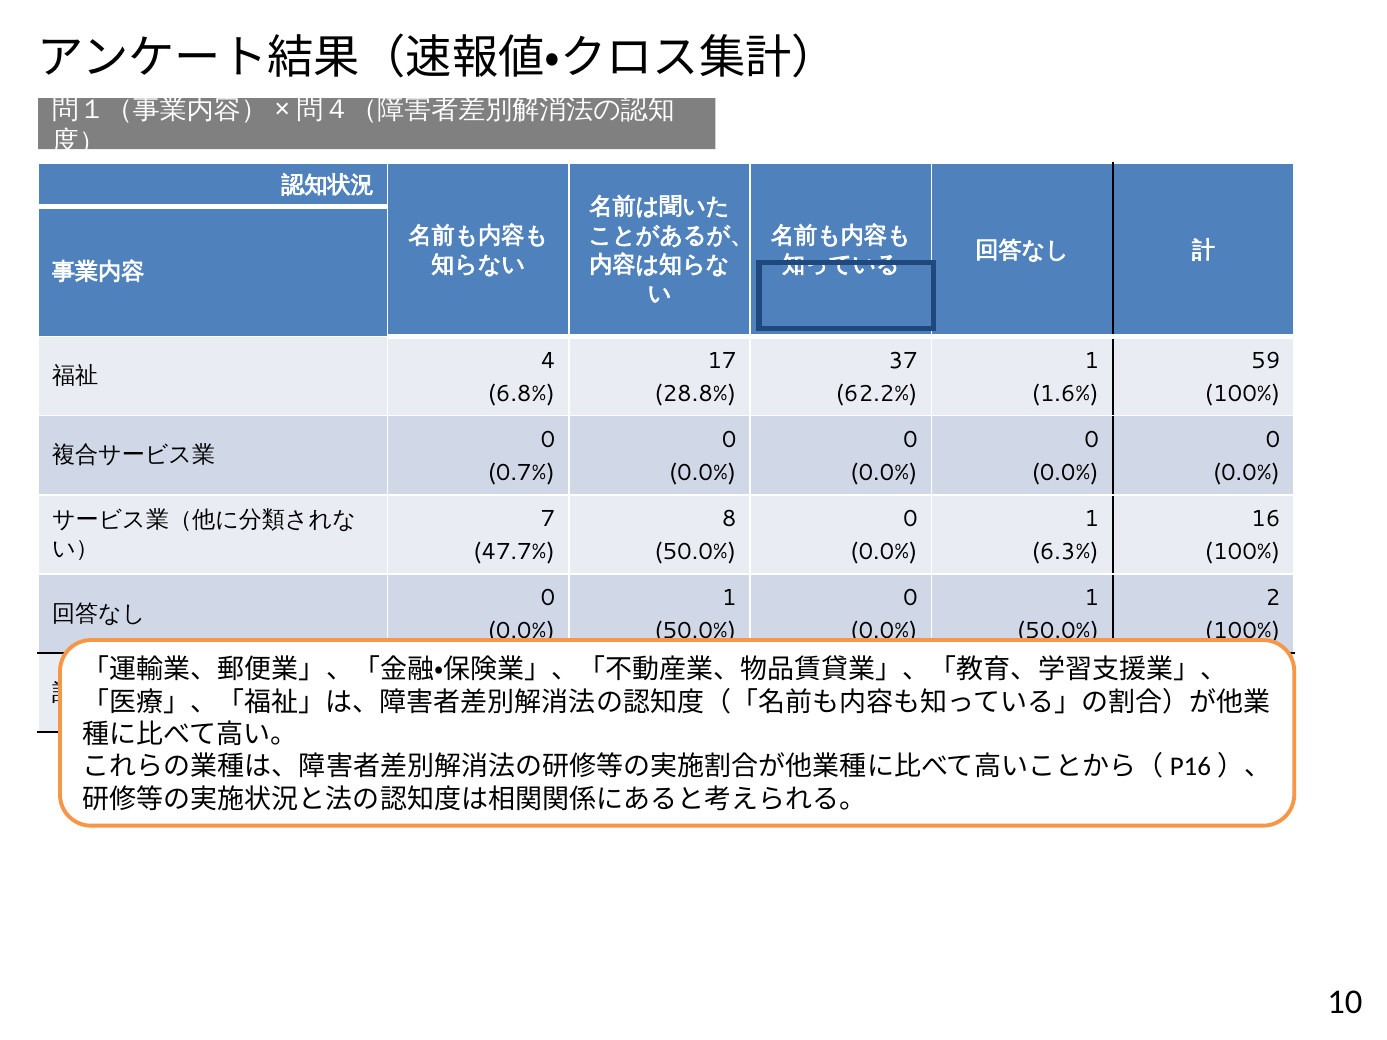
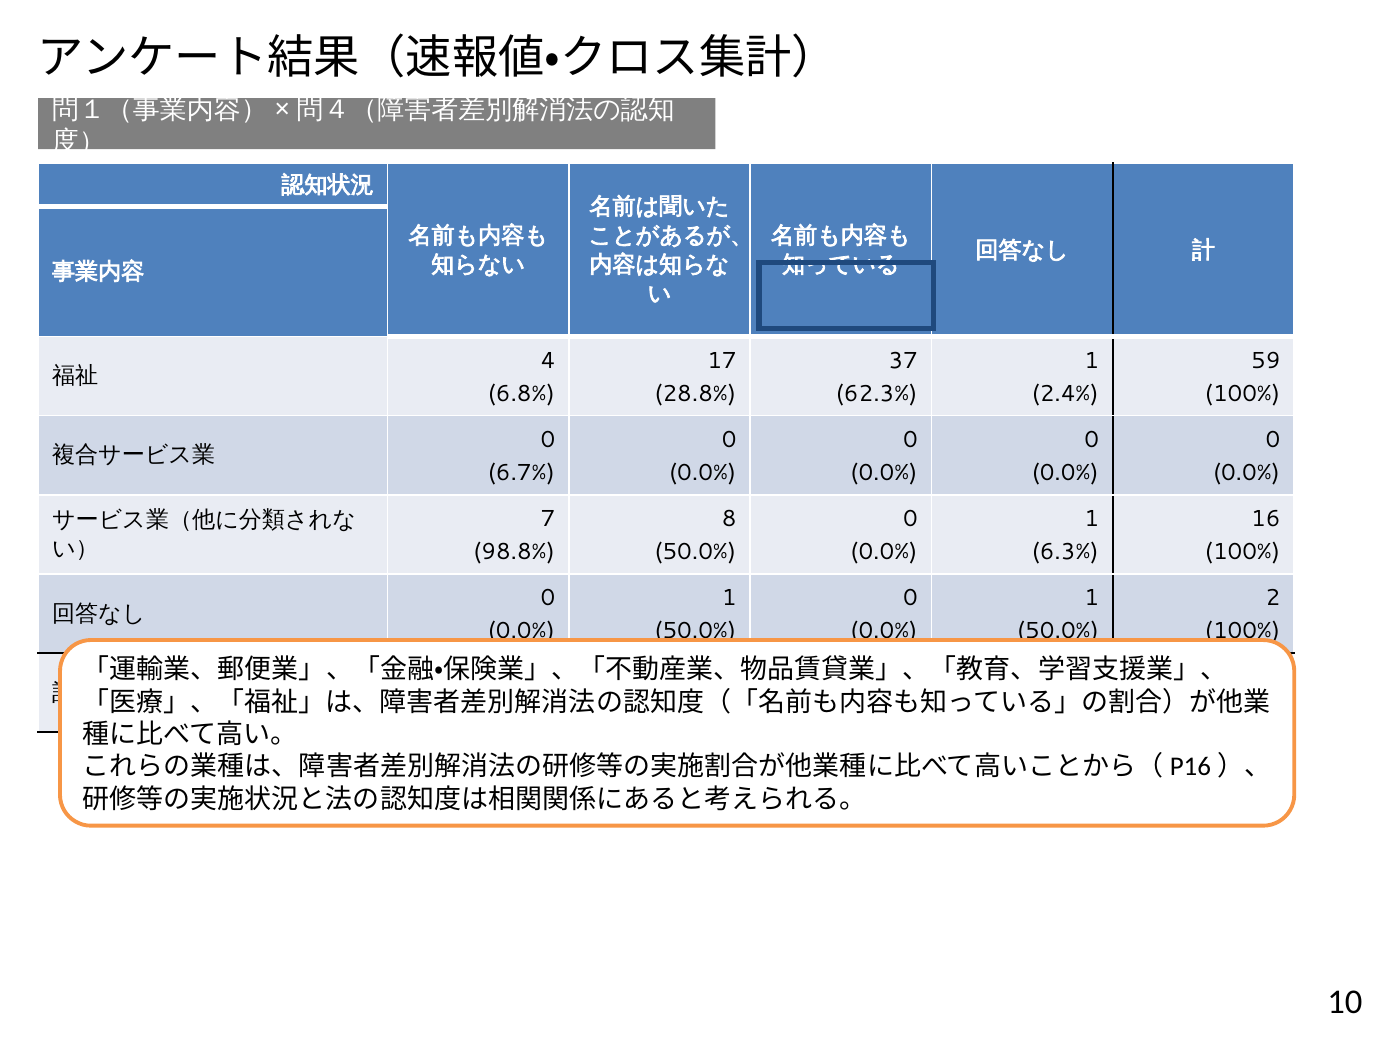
62.2%: 62.2% -> 62.3% (877, 394)
1.6%: 1.6% -> 2.4% (1065, 394)
0.7%: 0.7% -> 6.7% (521, 473)
47.7%: 47.7% -> 98.8% (514, 552)
